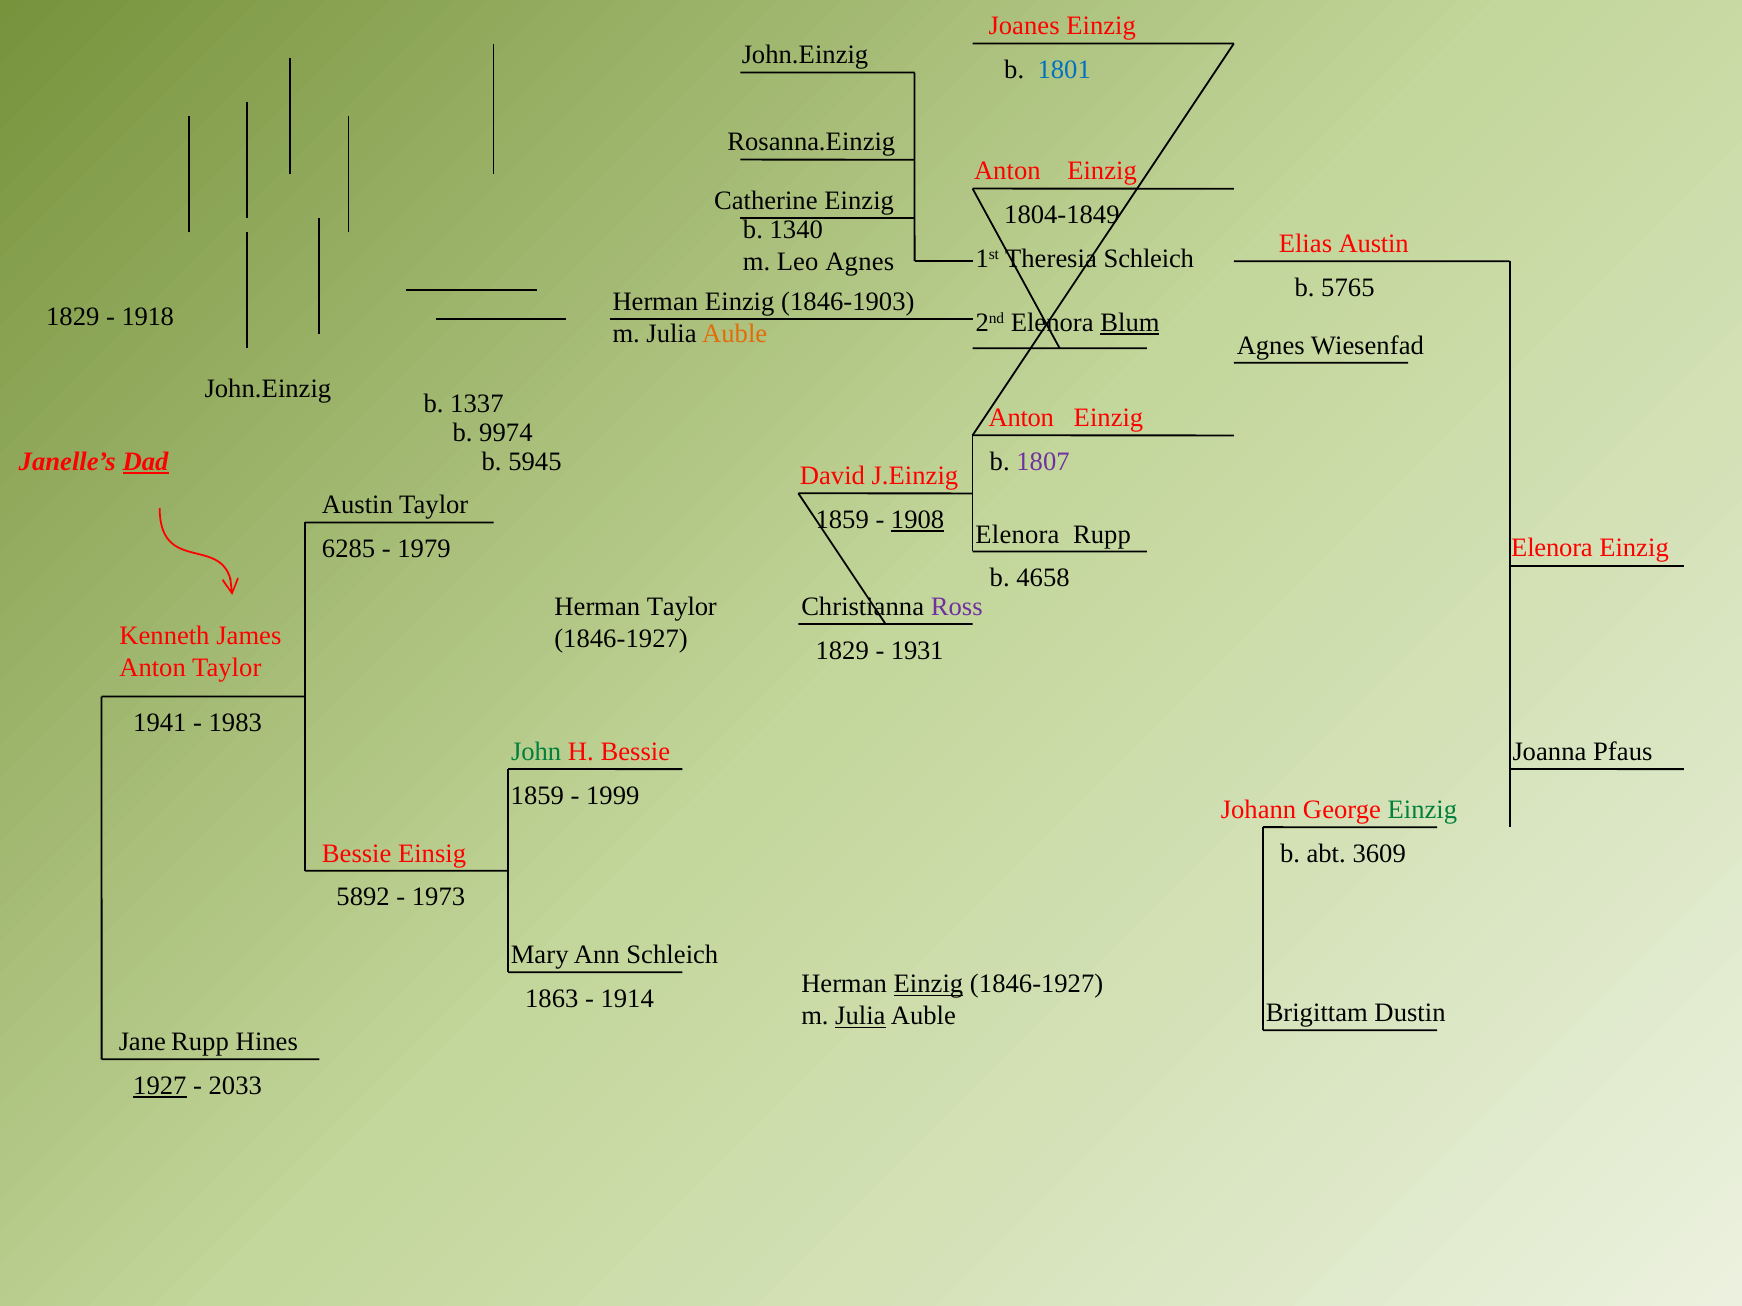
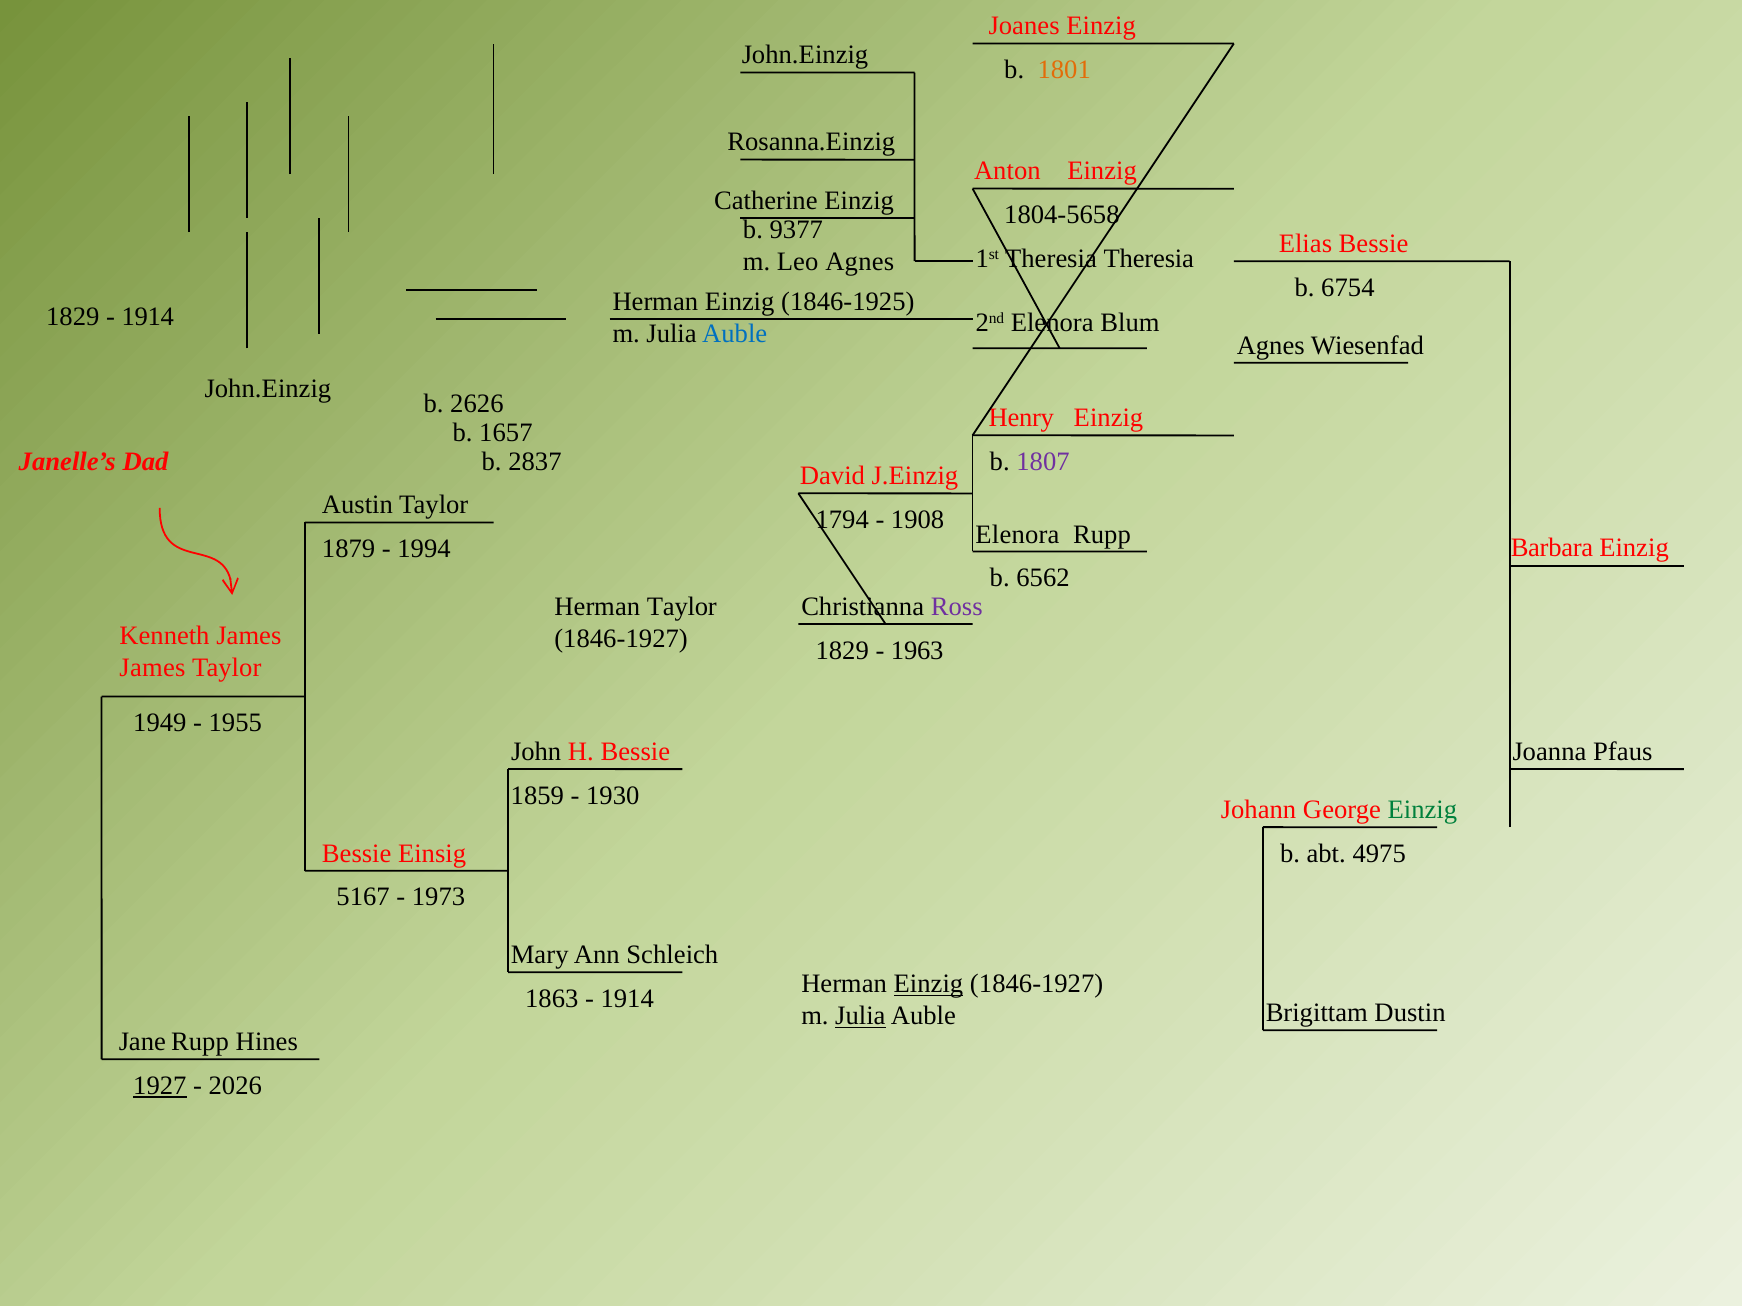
1801 colour: blue -> orange (1064, 70)
1804-1849: 1804-1849 -> 1804-5658 (1062, 215)
1340: 1340 -> 9377 (796, 230)
Elias Austin: Austin -> Bessie (1373, 244)
Theresia Schleich: Schleich -> Theresia (1149, 259)
5765: 5765 -> 6754 (1348, 288)
1846-1903: 1846-1903 -> 1846-1925 (848, 302)
1918: 1918 -> 1914 (148, 317)
Blum underline: present -> none (1130, 323)
Auble colour: orange -> blue (735, 334)
1337: 1337 -> 2626 (477, 404)
Anton: Anton -> Henry (1021, 418)
9974: 9974 -> 1657 (506, 433)
Dad underline: present -> none (146, 462)
5945: 5945 -> 2837 (535, 462)
1859: 1859 -> 1794 (842, 520)
1908 underline: present -> none (918, 520)
Elenora: Elenora -> Barbara (1552, 548)
6285: 6285 -> 1879 (349, 549)
1979: 1979 -> 1994 (424, 549)
4658: 4658 -> 6562 (1043, 578)
1931: 1931 -> 1963 (917, 651)
Anton: Anton -> James (152, 668)
1941: 1941 -> 1949 (160, 723)
1983: 1983 -> 1955 (235, 723)
John colour: green -> black (536, 752)
1999: 1999 -> 1930 (613, 796)
3609: 3609 -> 4975 (1379, 854)
5892: 5892 -> 5167 (363, 897)
2033: 2033 -> 2026 (235, 1086)
